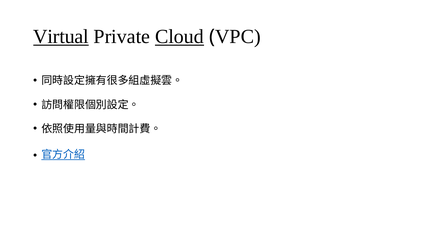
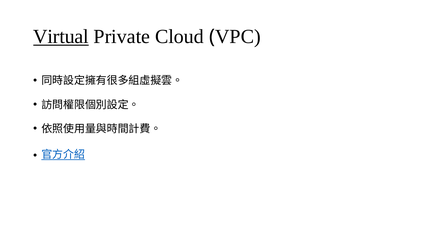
Cloud underline: present -> none (179, 37)
